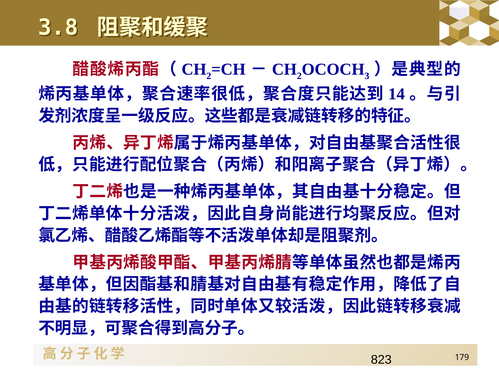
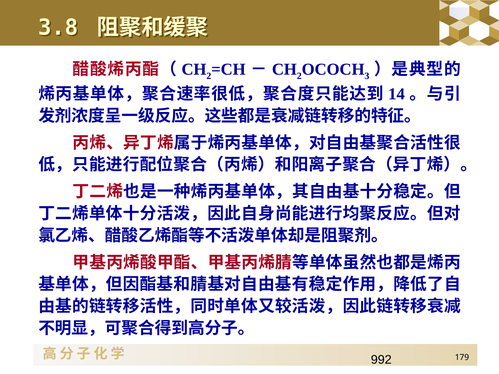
823: 823 -> 992 (381, 360)
